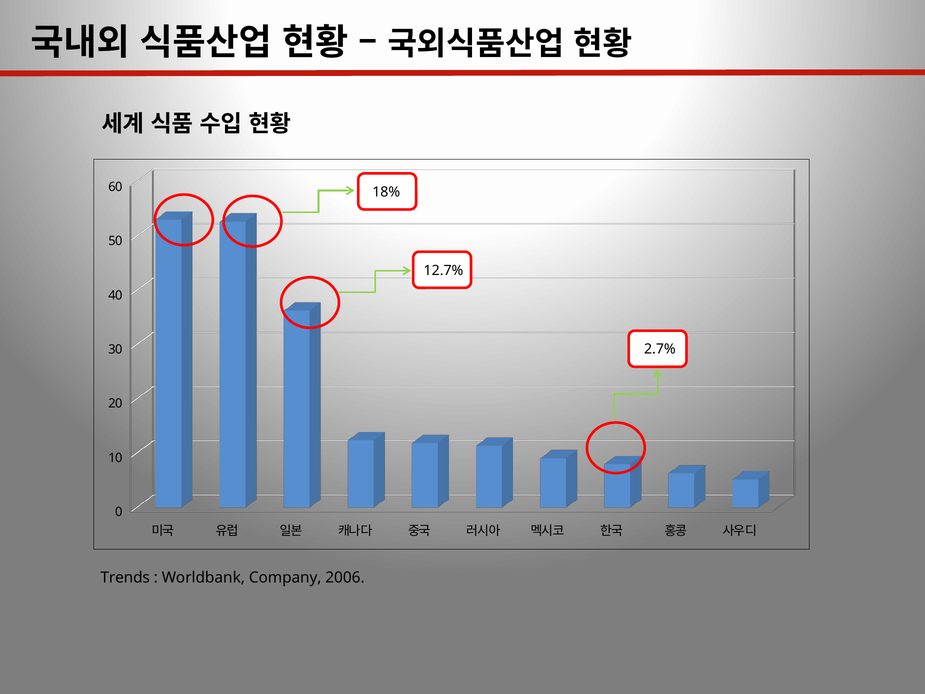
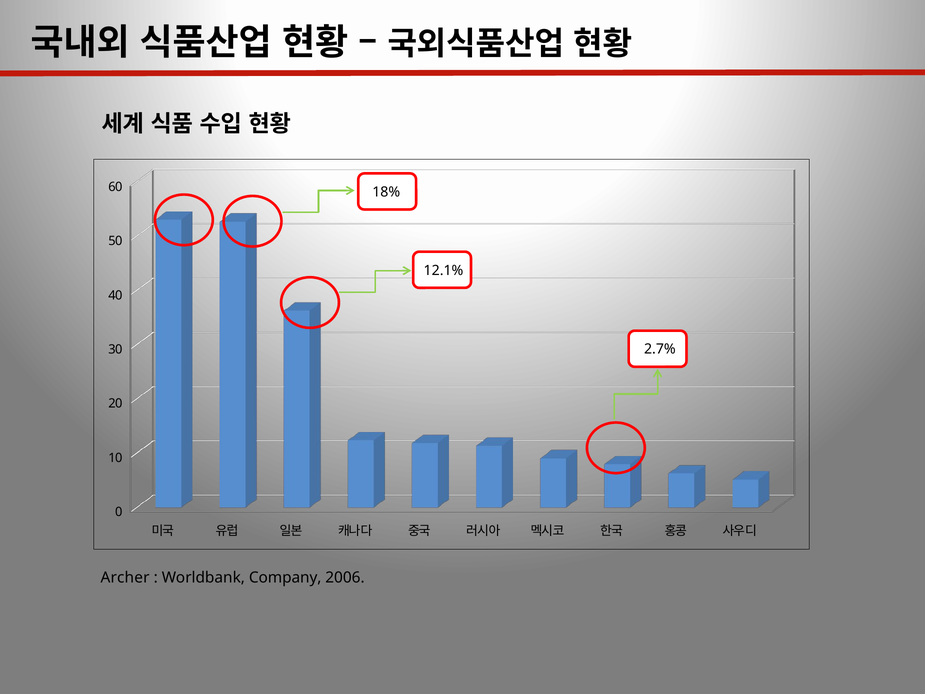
12.7%: 12.7% -> 12.1% (443, 270)
Trends: Trends -> Archer (125, 577)
